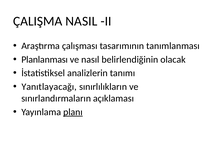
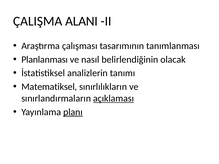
NASIL: NASIL -> ALANI (82, 21)
Yanıtlayacağı: Yanıtlayacağı -> Matematiksel (49, 87)
açıklaması underline: none -> present (114, 99)
